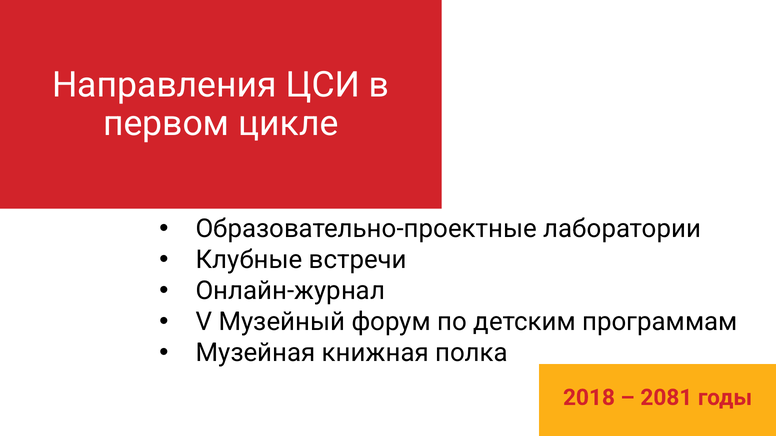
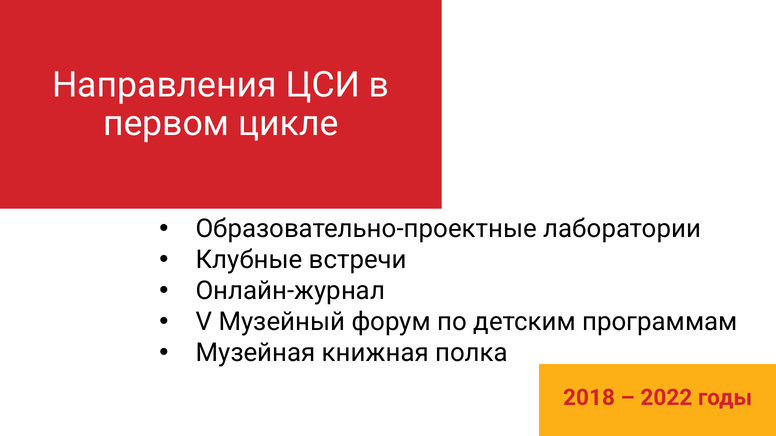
2081: 2081 -> 2022 (666, 398)
